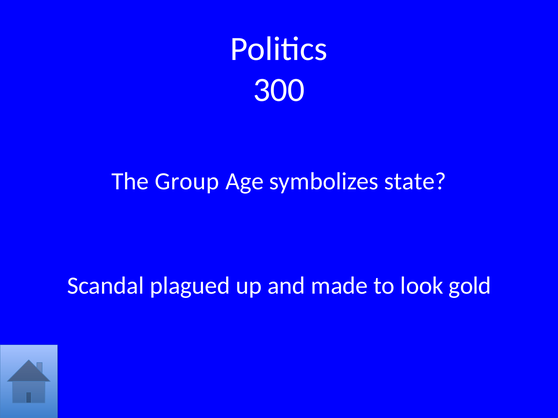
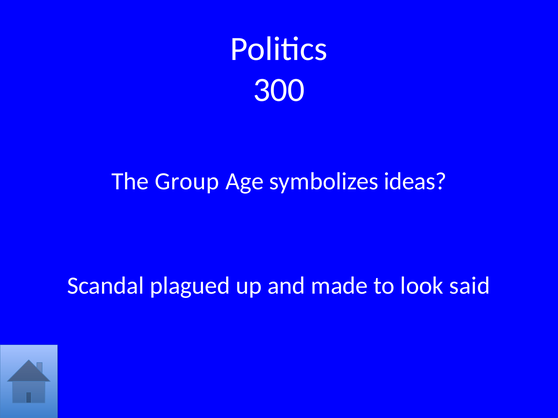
state: state -> ideas (415, 182)
gold: gold -> said (470, 286)
